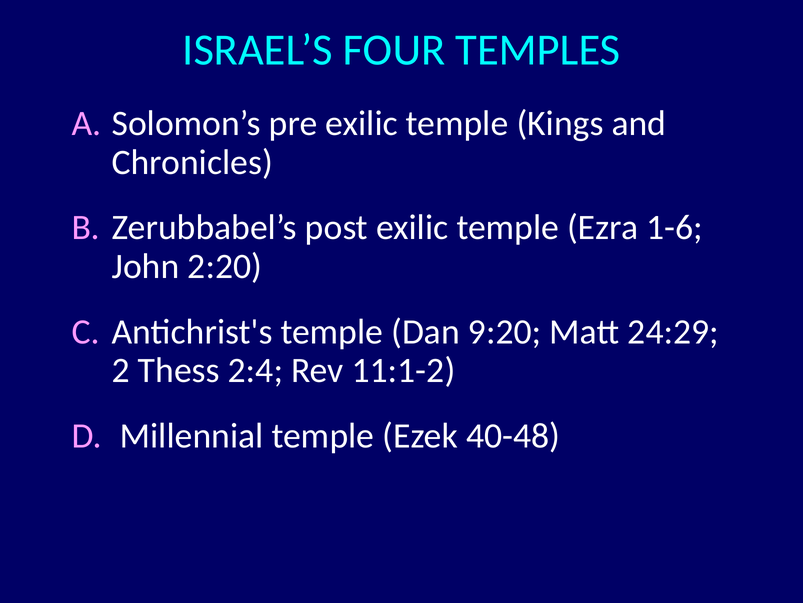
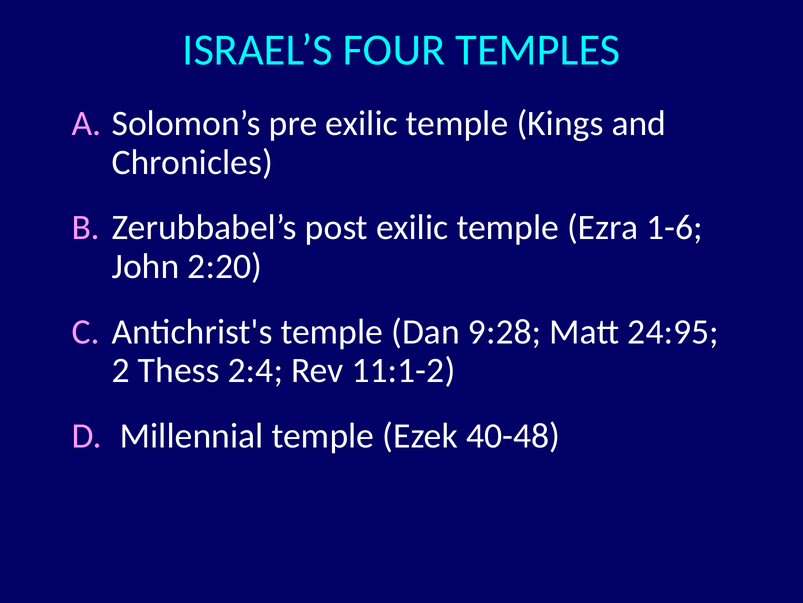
9:20: 9:20 -> 9:28 (505, 331)
24:29: 24:29 -> 24:95 (673, 331)
